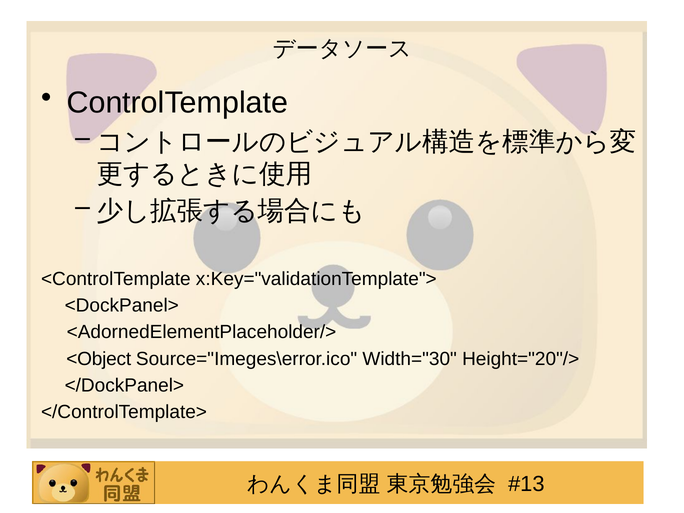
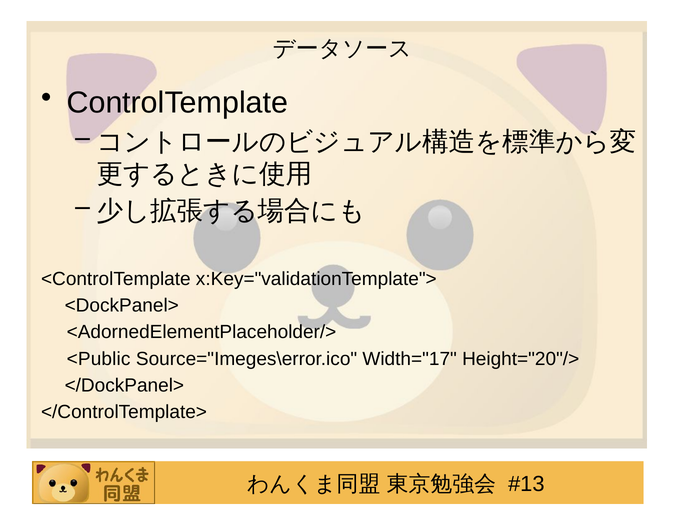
<Object: <Object -> <Public (99, 359)
Width="30: Width="30 -> Width="17 (410, 359)
